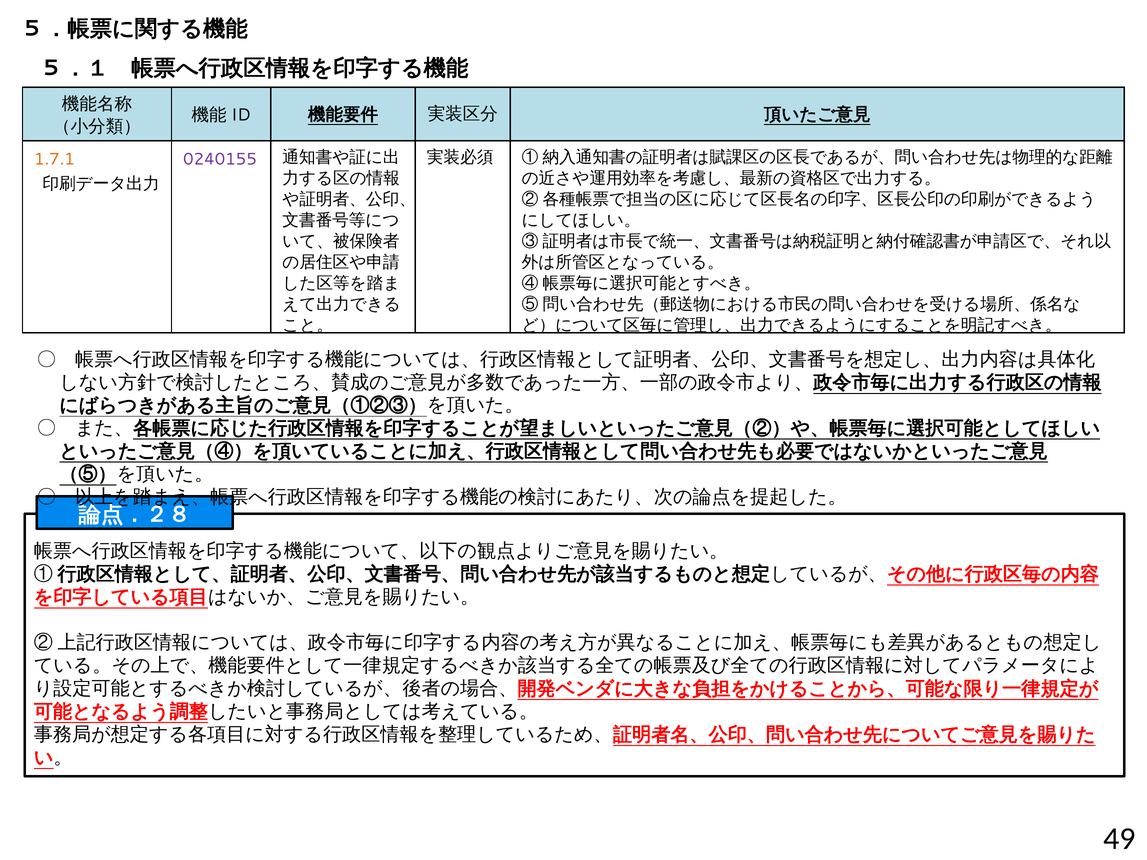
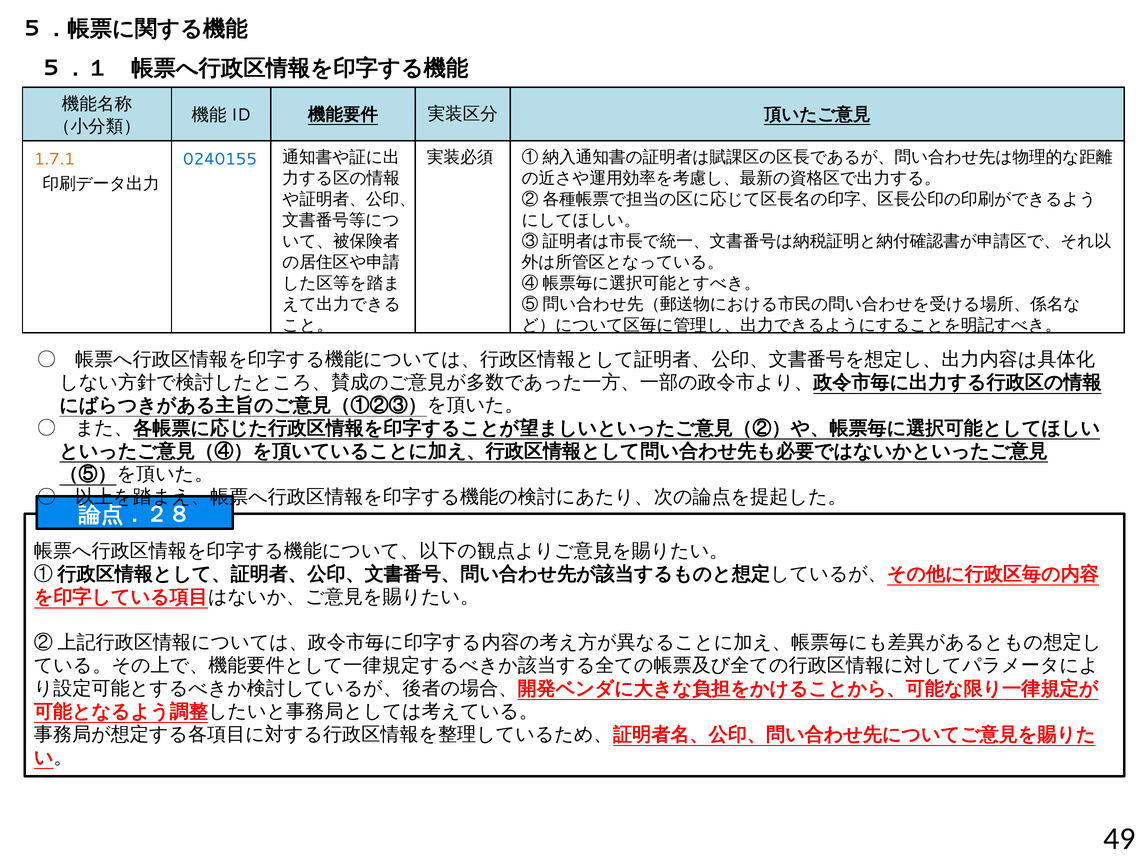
0240155 colour: purple -> blue (220, 159)
